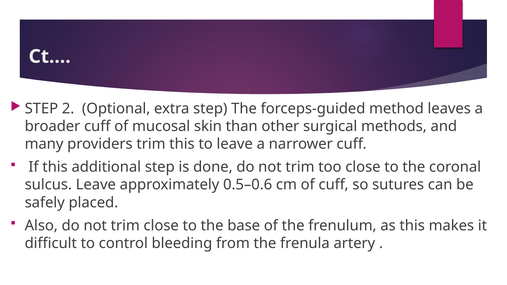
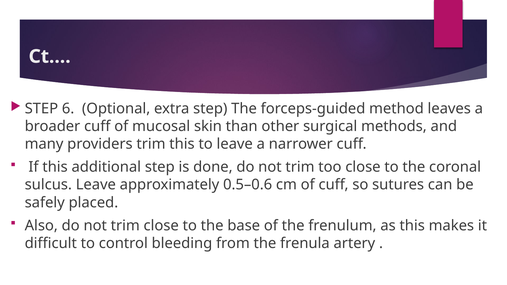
2: 2 -> 6 (68, 109)
